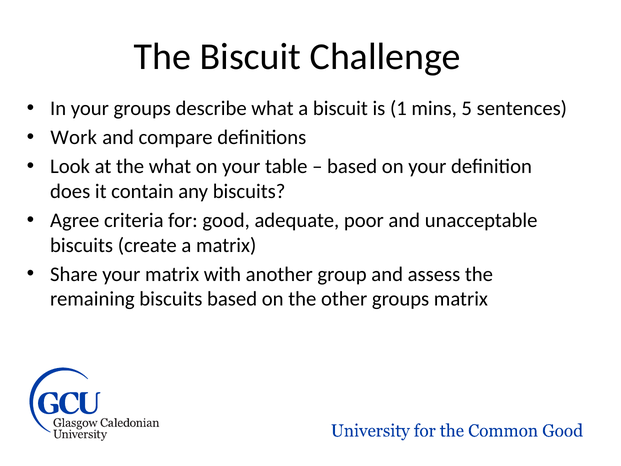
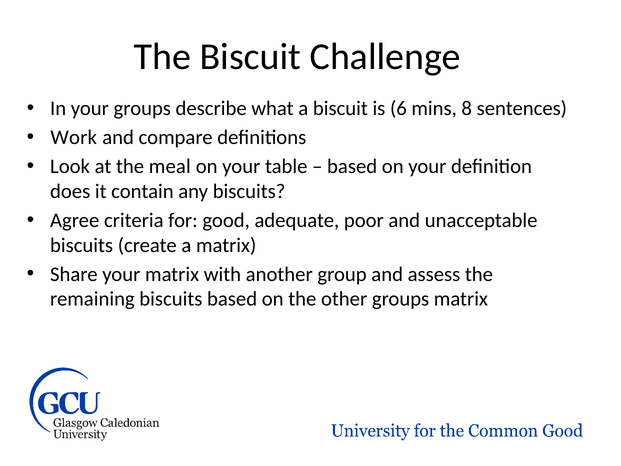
1: 1 -> 6 (398, 109)
5: 5 -> 8 (467, 109)
the what: what -> meal (170, 166)
